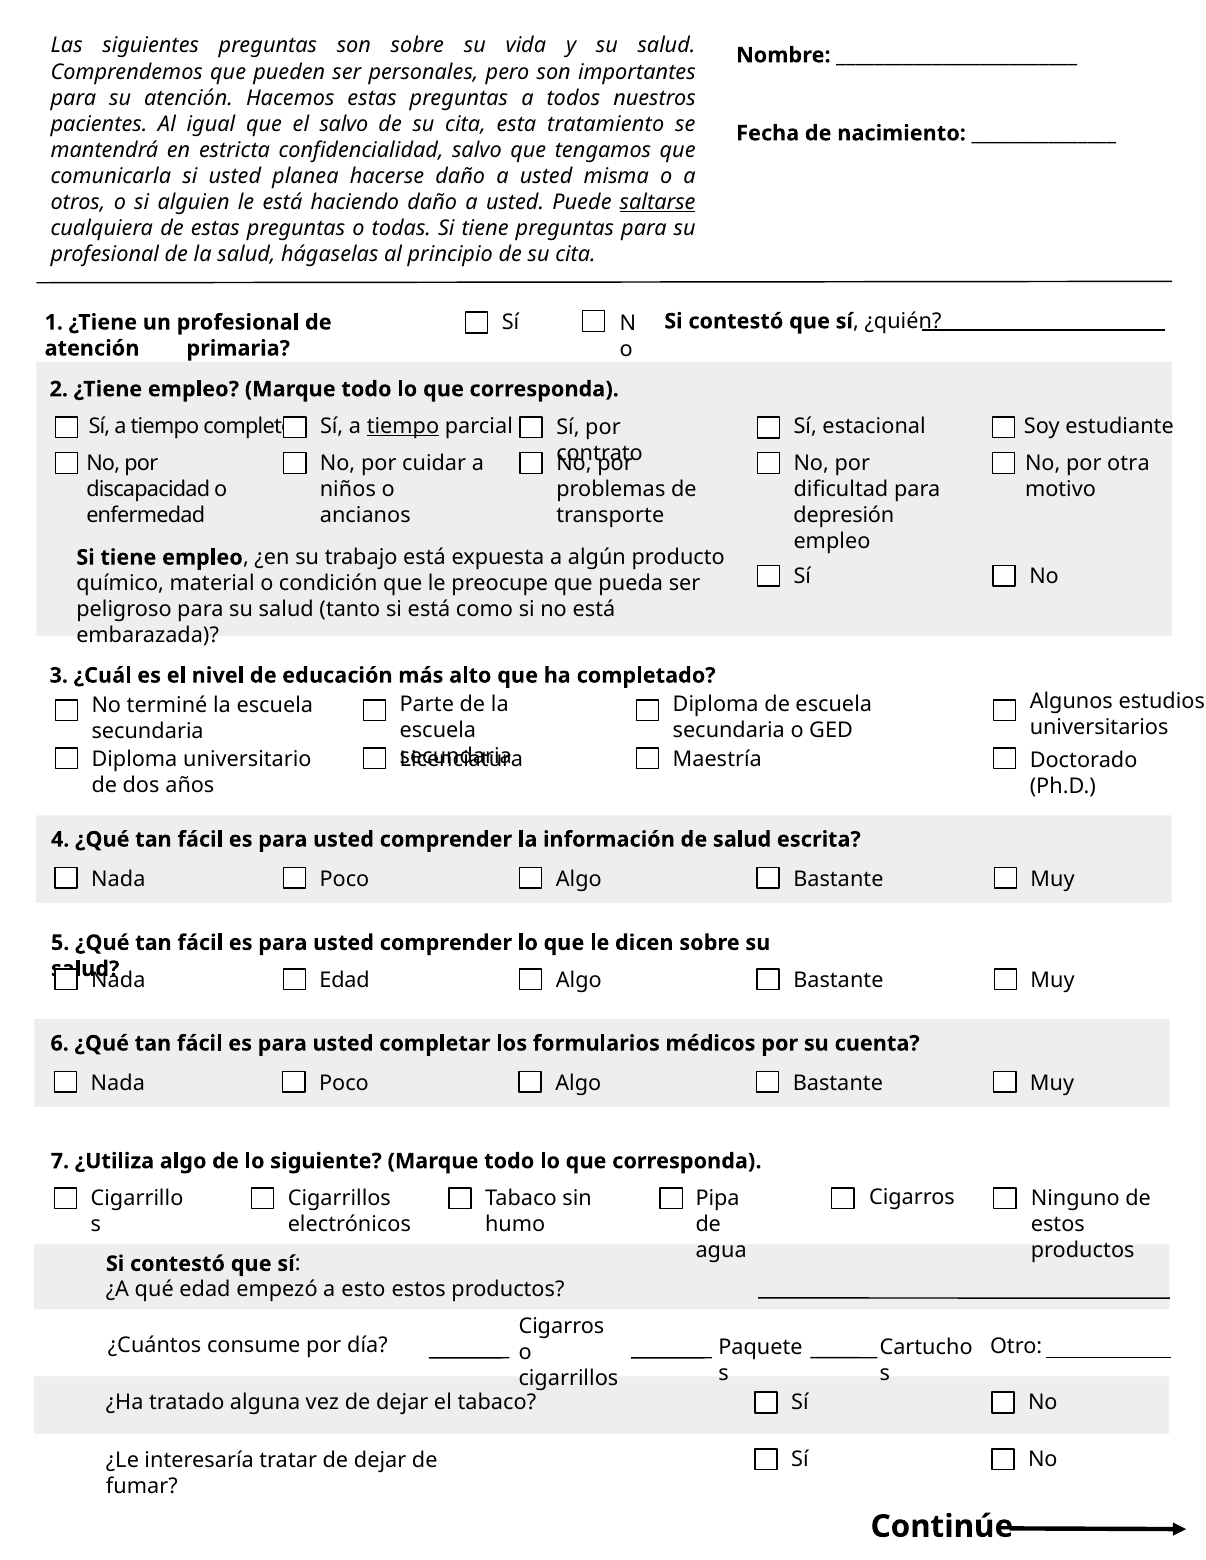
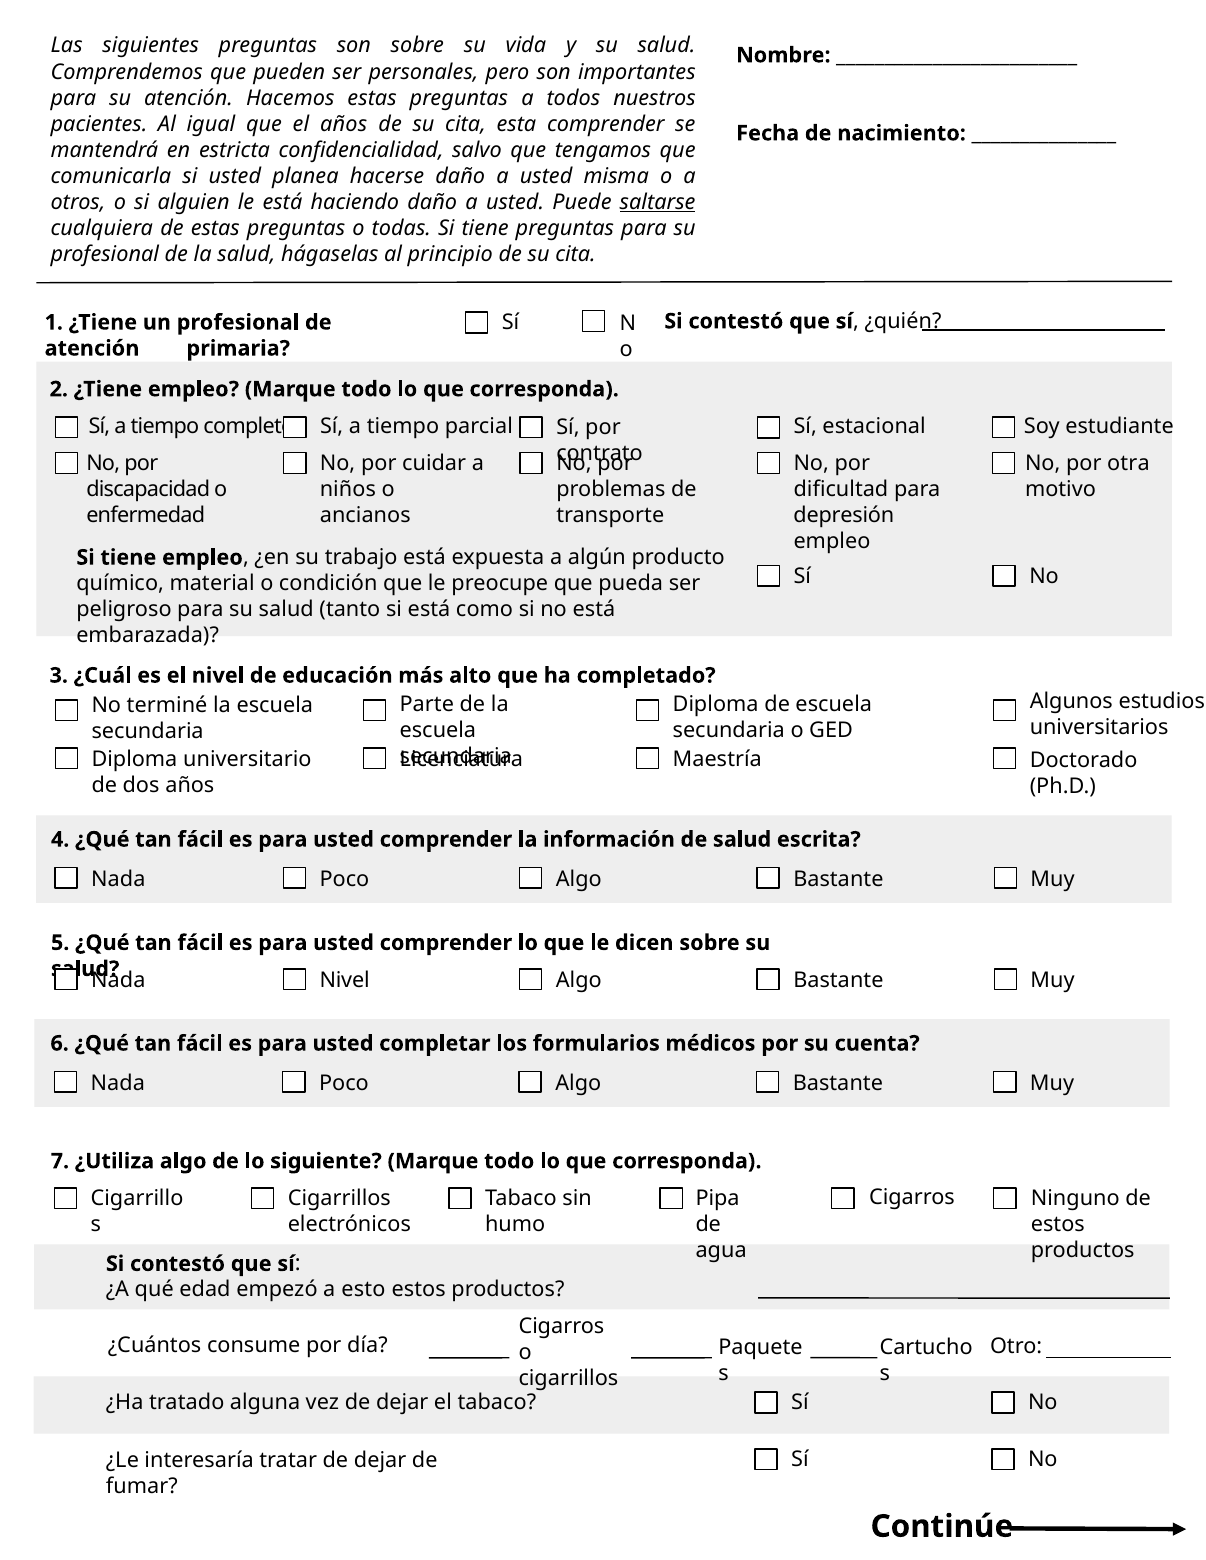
el salvo: salvo -> años (344, 124)
esta tratamiento: tratamiento -> comprender (606, 124)
tiempo underline: present -> none (403, 426)
Nada Edad: Edad -> Nivel (345, 981)
